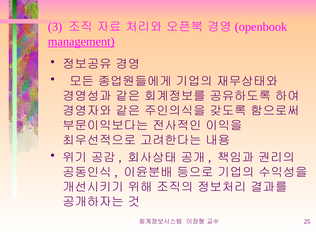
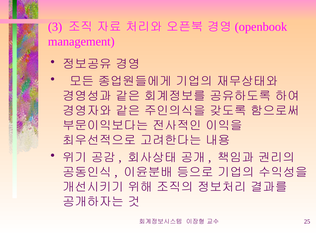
management underline: present -> none (81, 42)
